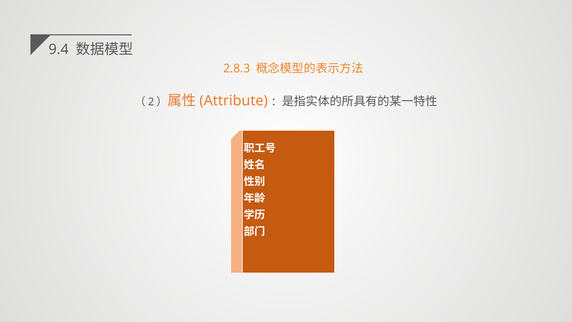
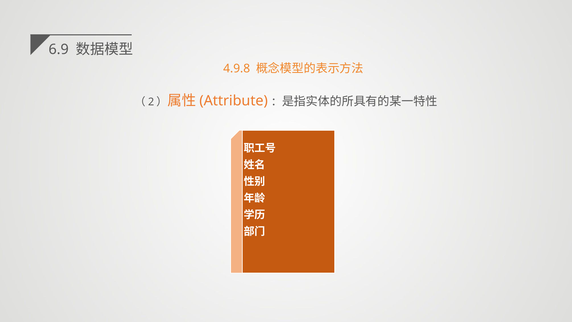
9.4: 9.4 -> 6.9 (59, 49)
2.8.3: 2.8.3 -> 4.9.8 (237, 68)
